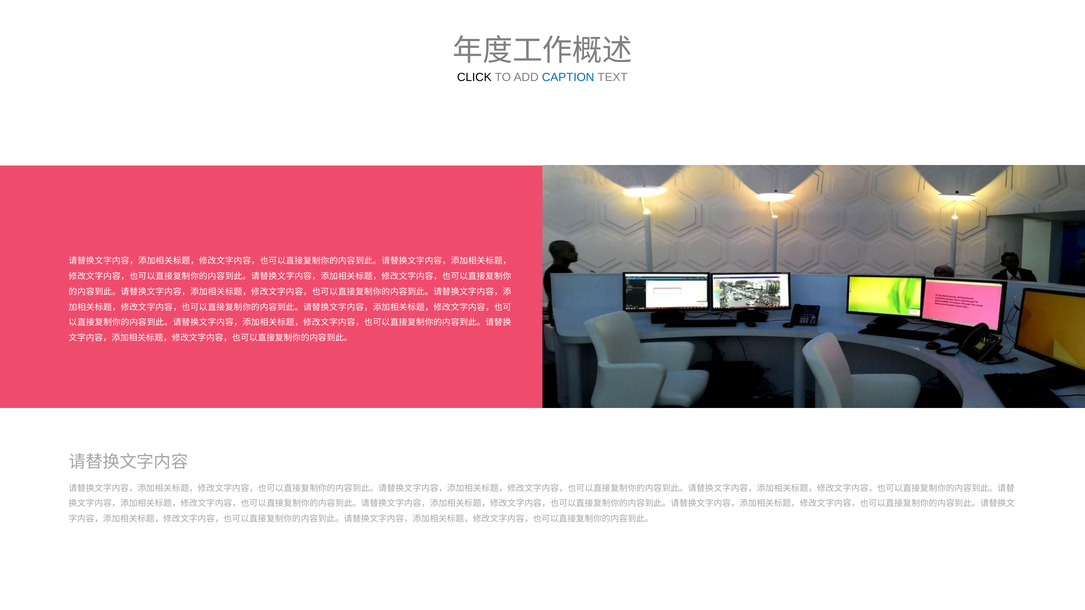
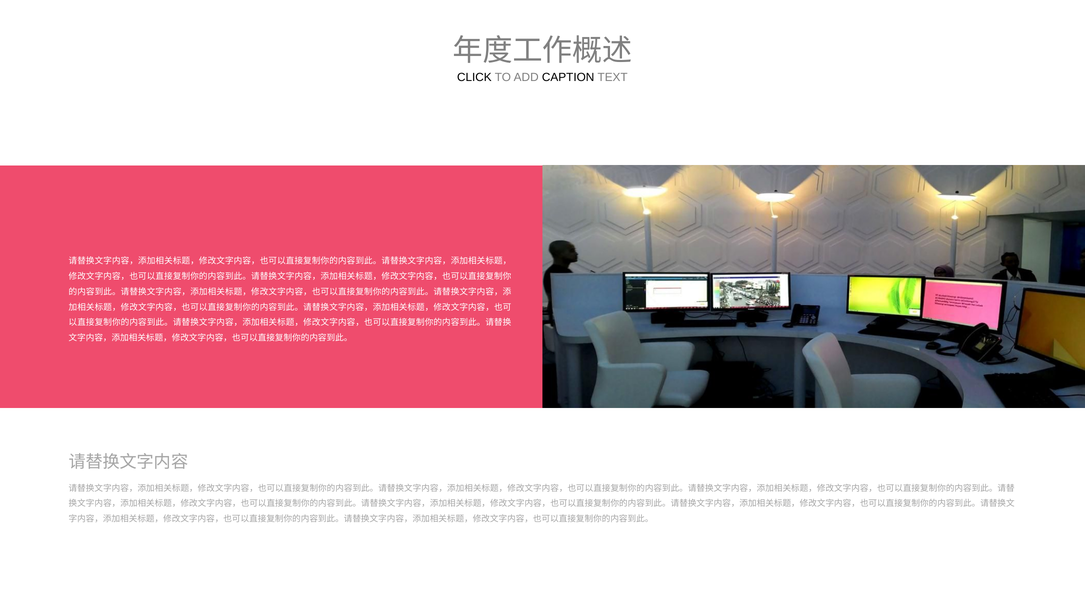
CAPTION colour: blue -> black (568, 77)
